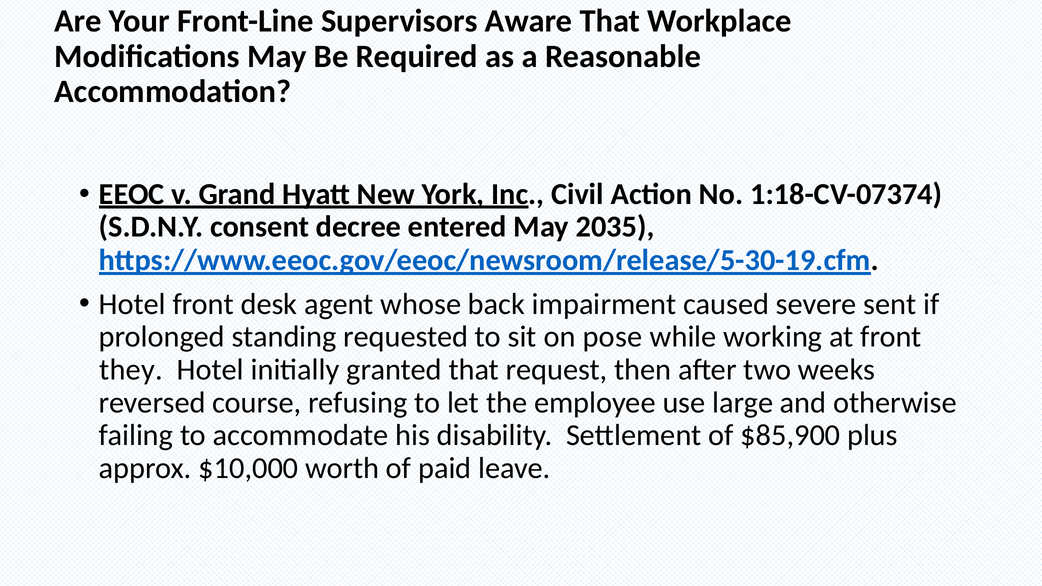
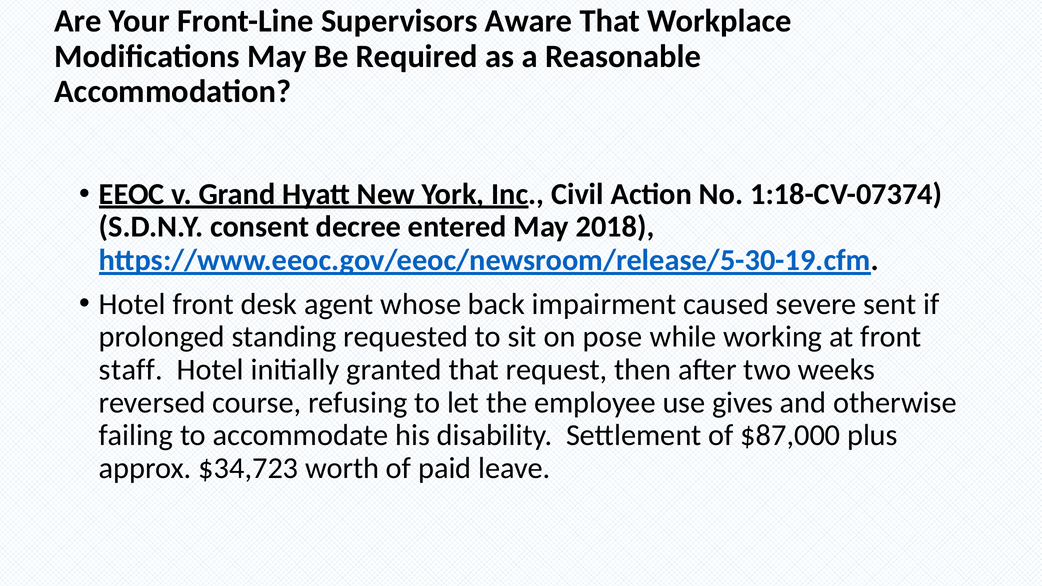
2035: 2035 -> 2018 (615, 227)
they: they -> staff (131, 370)
large: large -> gives (743, 403)
$85,900: $85,900 -> $87,000 (790, 435)
$10,000: $10,000 -> $34,723 (248, 468)
